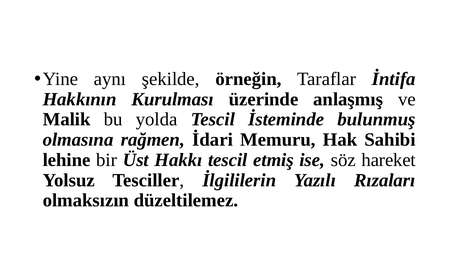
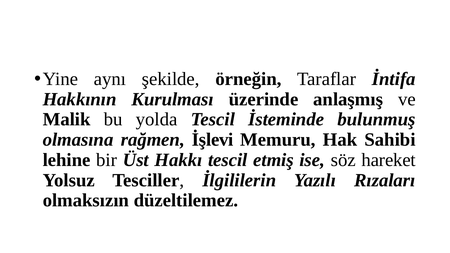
İdari: İdari -> İşlevi (213, 140)
